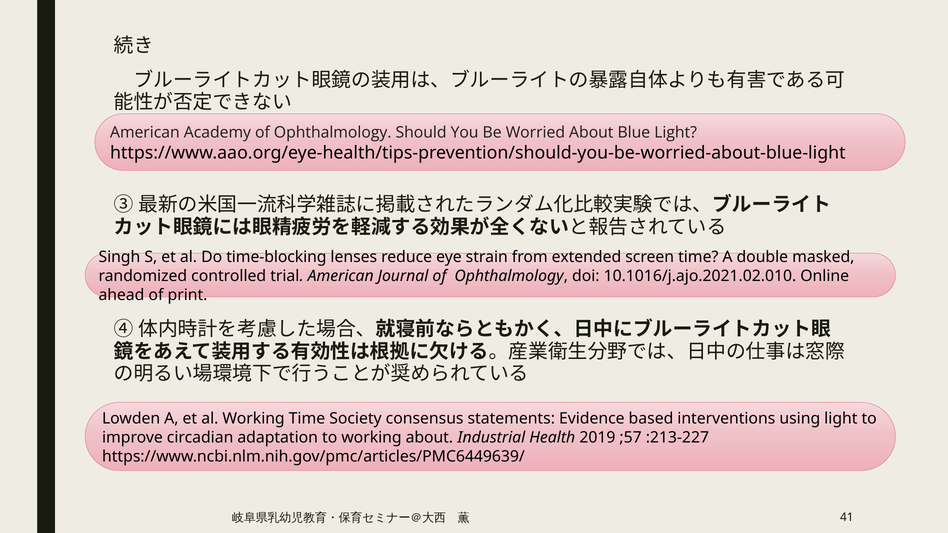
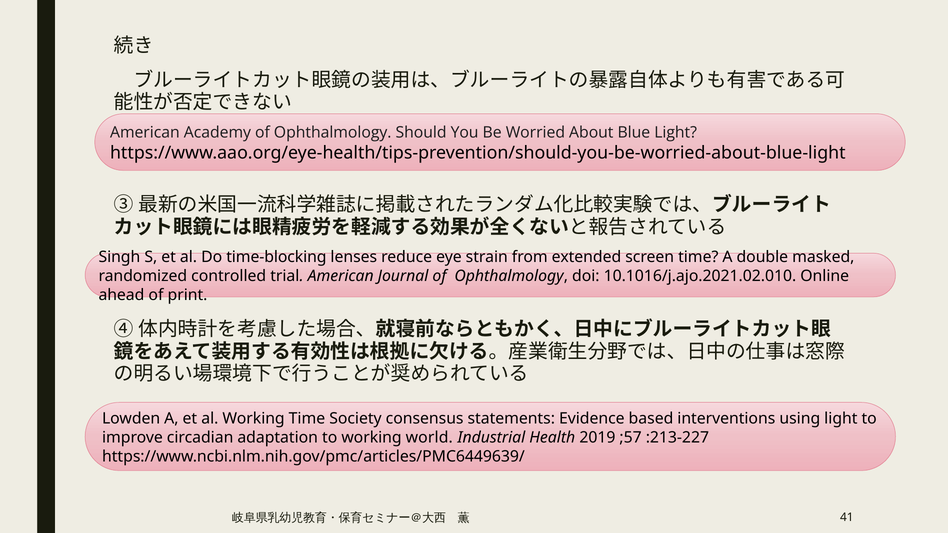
working about: about -> world (429, 438)
